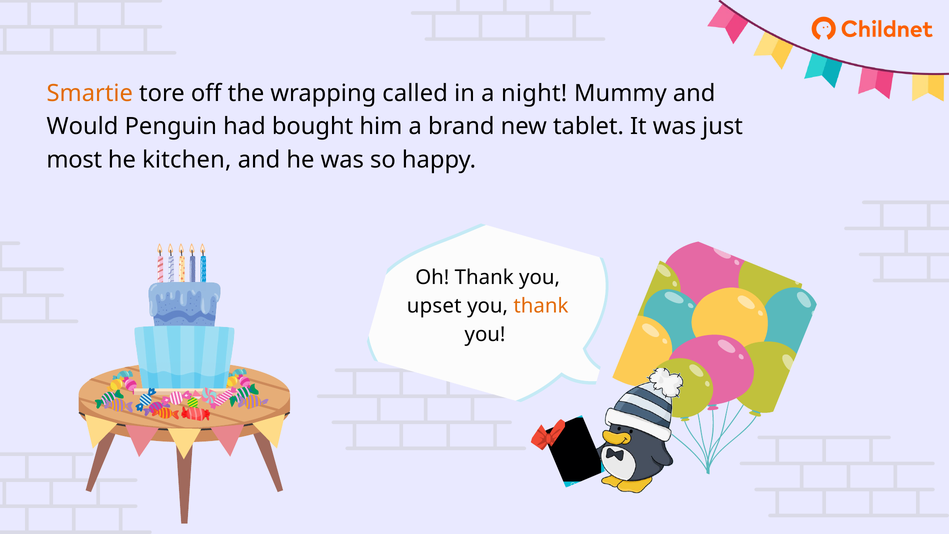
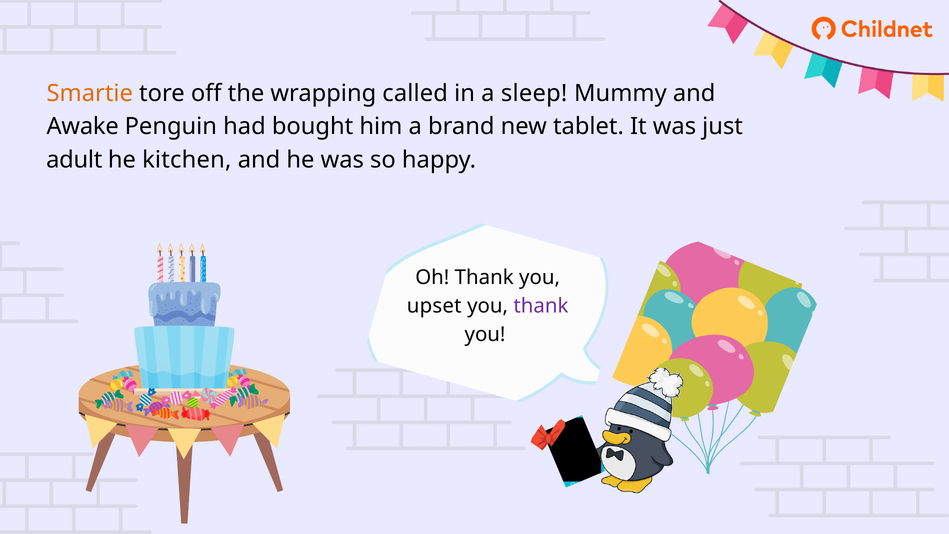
night: night -> sleep (534, 93)
Would: Would -> Awake (83, 127)
most: most -> adult (74, 160)
thank colour: orange -> purple (541, 306)
